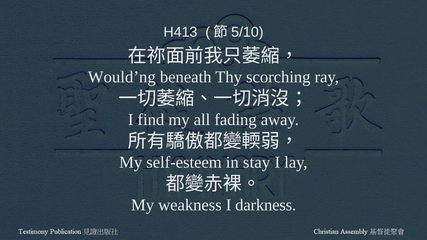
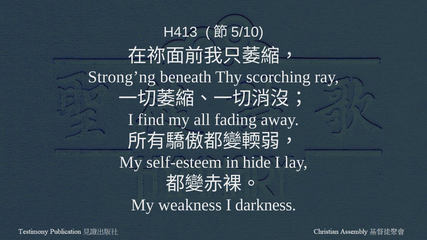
Would’ng: Would’ng -> Strong’ng (122, 77)
stay: stay -> hide (257, 163)
